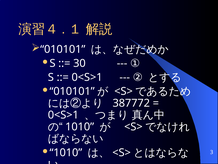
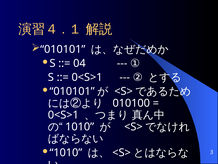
30: 30 -> 04 (79, 63)
387772: 387772 -> 010100 (131, 103)
